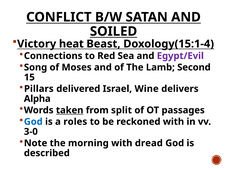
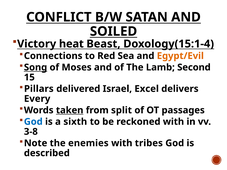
Egypt/Evil colour: purple -> orange (180, 56)
Song underline: none -> present (36, 67)
Wine: Wine -> Excel (147, 89)
Alpha: Alpha -> Every (37, 99)
roles: roles -> sixth (75, 122)
3-0: 3-0 -> 3-8 (31, 132)
morning: morning -> enemies (88, 143)
dread: dread -> tribes (149, 143)
